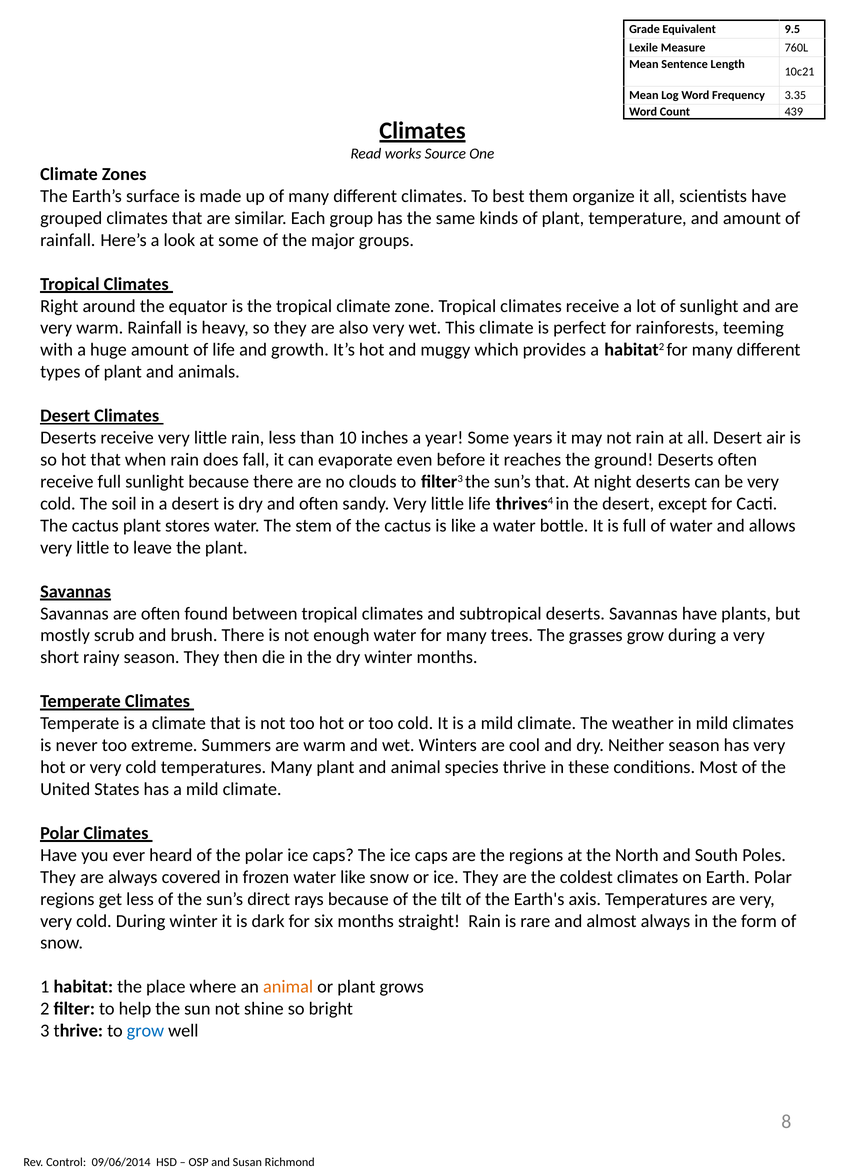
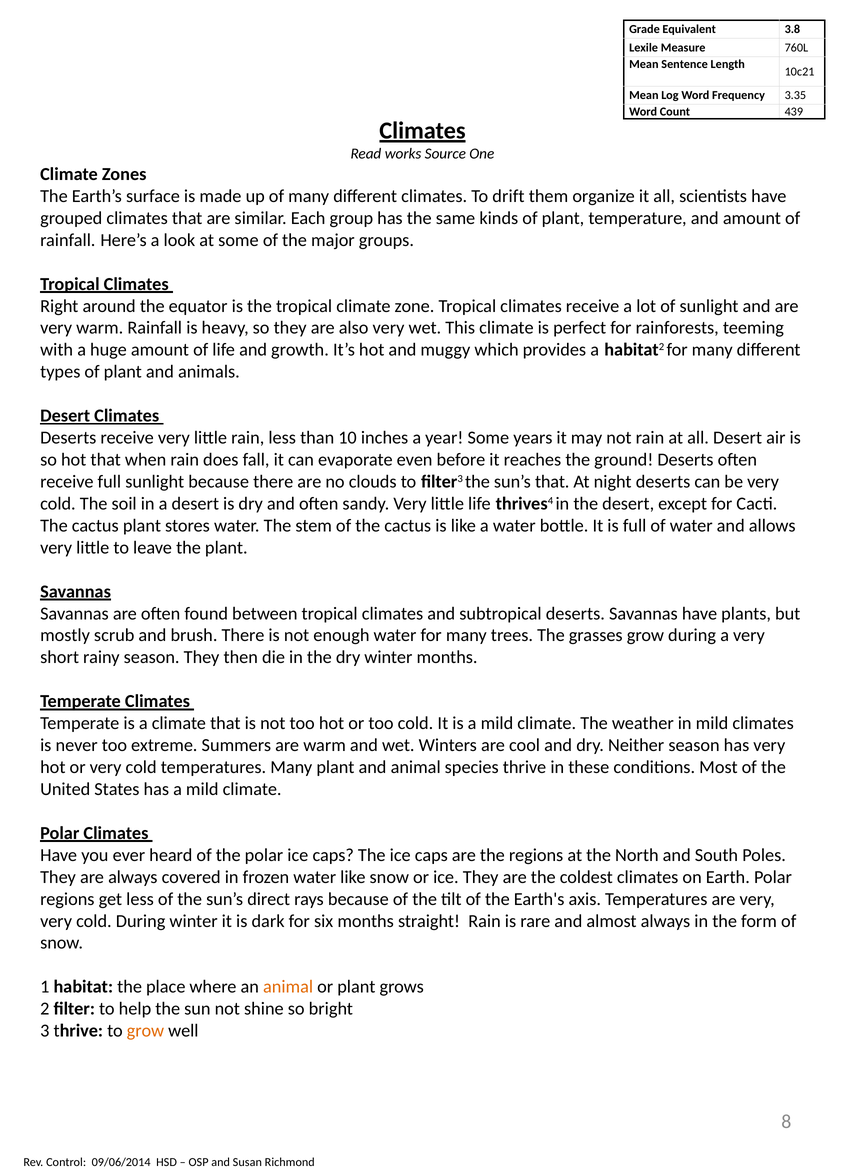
9.5: 9.5 -> 3.8 (792, 29)
best: best -> drift (508, 196)
grow colour: blue -> orange (145, 1030)
